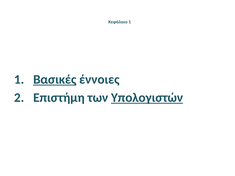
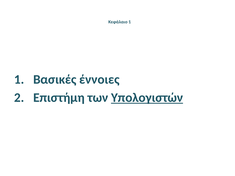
Βασικές underline: present -> none (55, 80)
